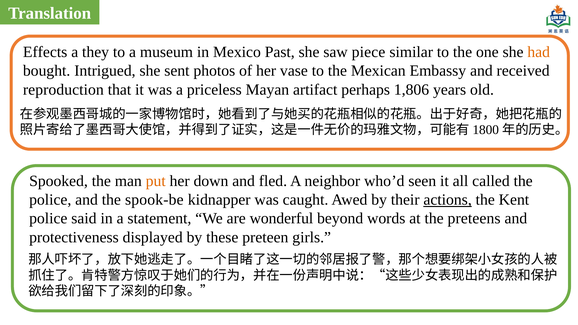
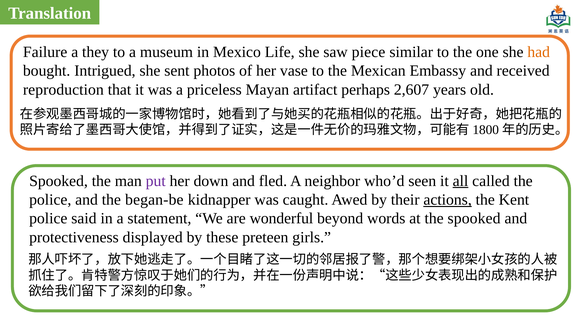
Effects: Effects -> Failure (45, 52)
Past: Past -> Life (280, 52)
1,806: 1,806 -> 2,607 (412, 90)
put colour: orange -> purple (156, 181)
all underline: none -> present (461, 181)
spook-be: spook-be -> began-be (154, 200)
the preteens: preteens -> spooked (474, 219)
